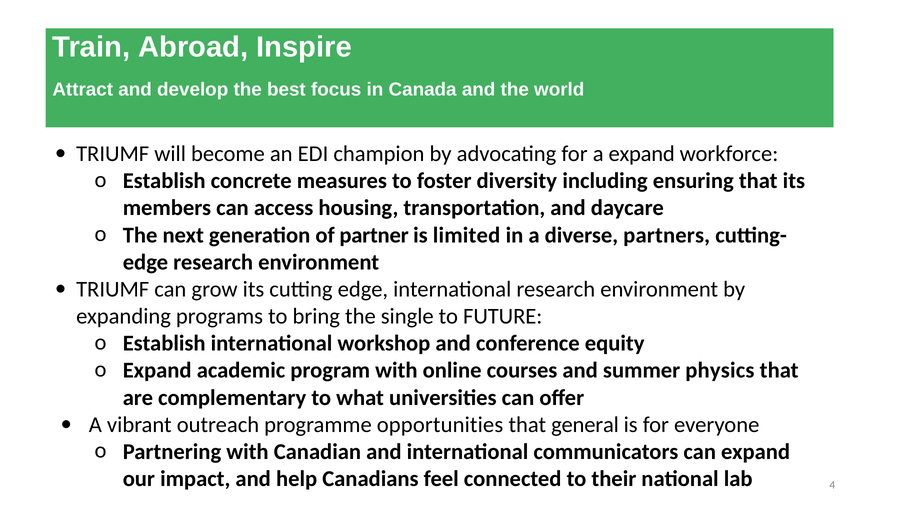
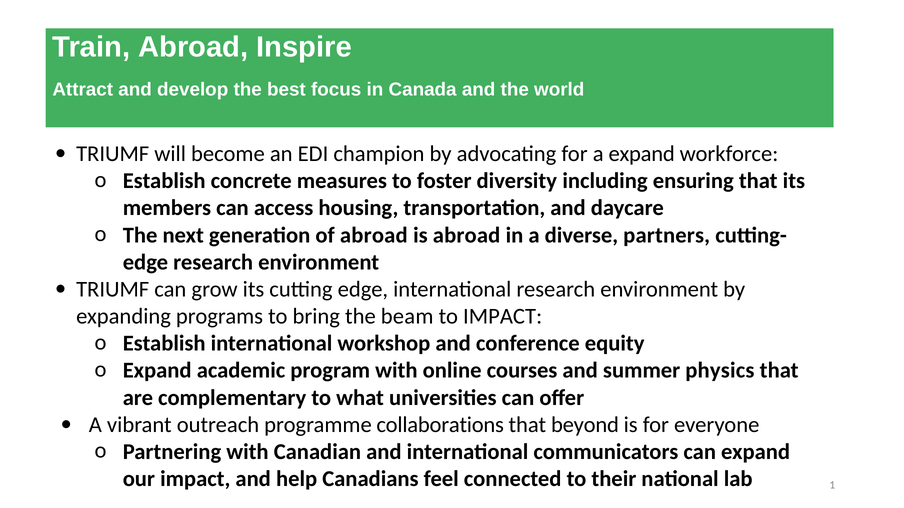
of partner: partner -> abroad (374, 235)
is limited: limited -> abroad (467, 235)
single: single -> beam (407, 317)
to FUTURE: FUTURE -> IMPACT (503, 317)
opportunities: opportunities -> collaborations (440, 425)
general: general -> beyond (585, 425)
4: 4 -> 1 (832, 485)
